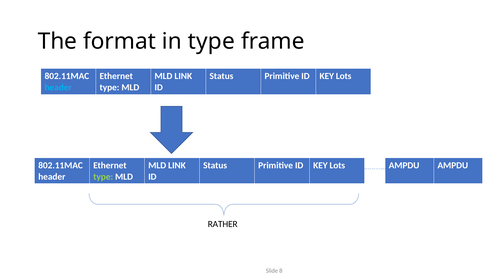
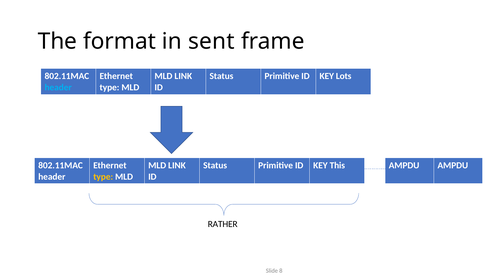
in type: type -> sent (211, 42)
Lots: Lots -> This (337, 166)
type colour: light green -> yellow (103, 177)
